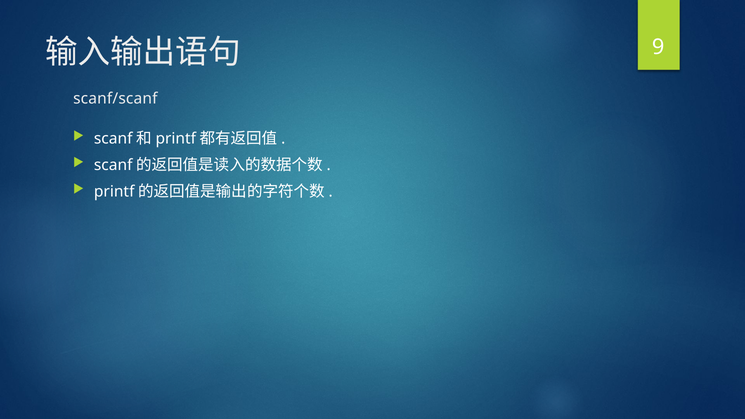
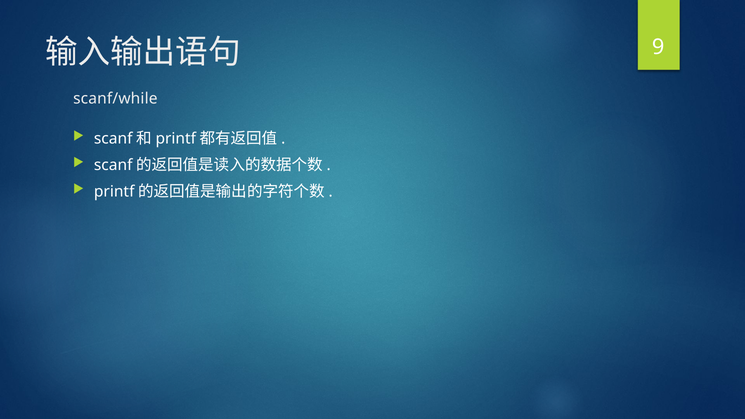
scanf/scanf: scanf/scanf -> scanf/while (115, 99)
